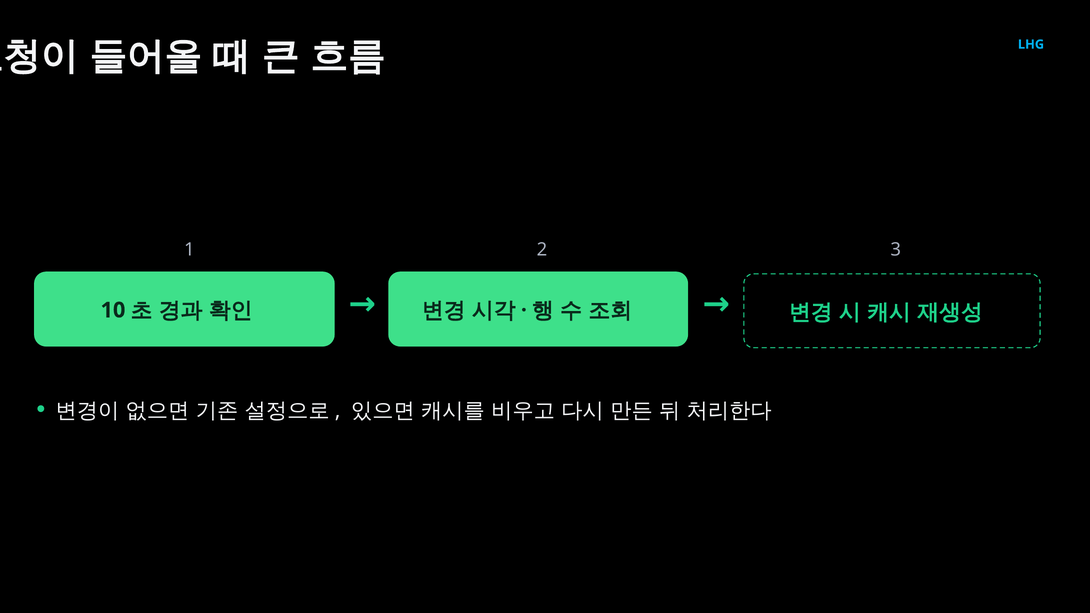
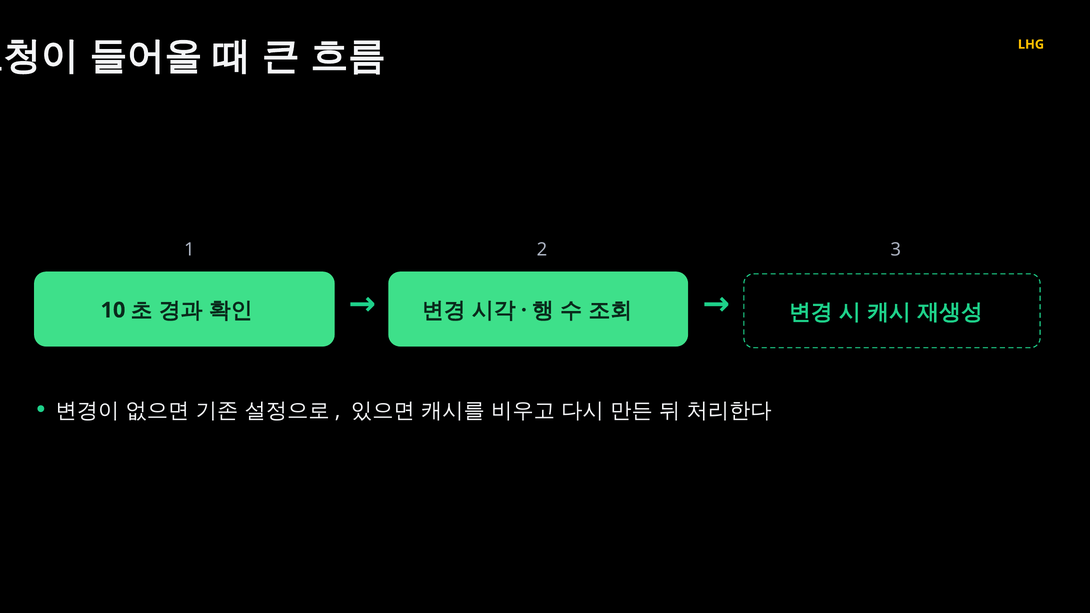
LHG colour: light blue -> yellow (1031, 44)
